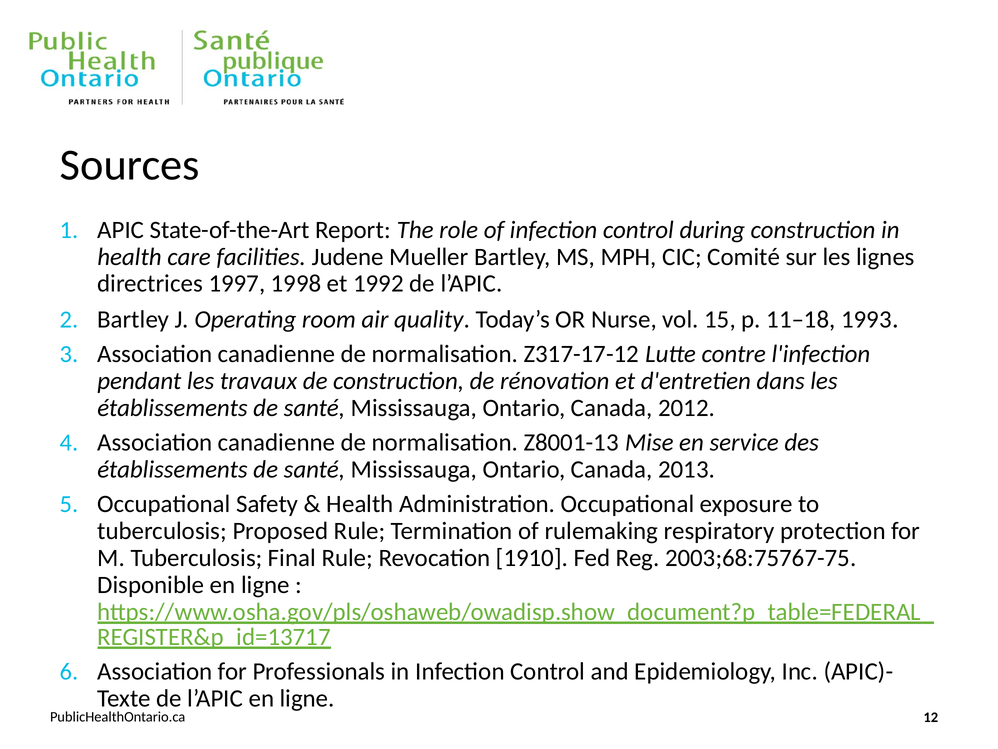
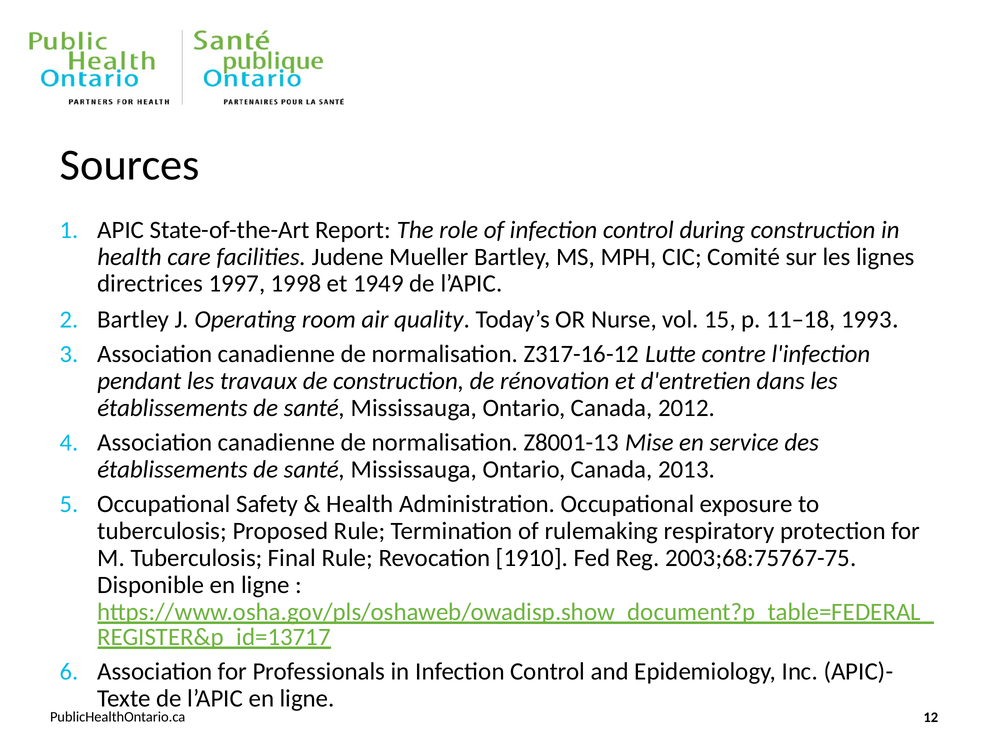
1992: 1992 -> 1949 (378, 284)
Z317-17-12: Z317-17-12 -> Z317-16-12 (581, 354)
